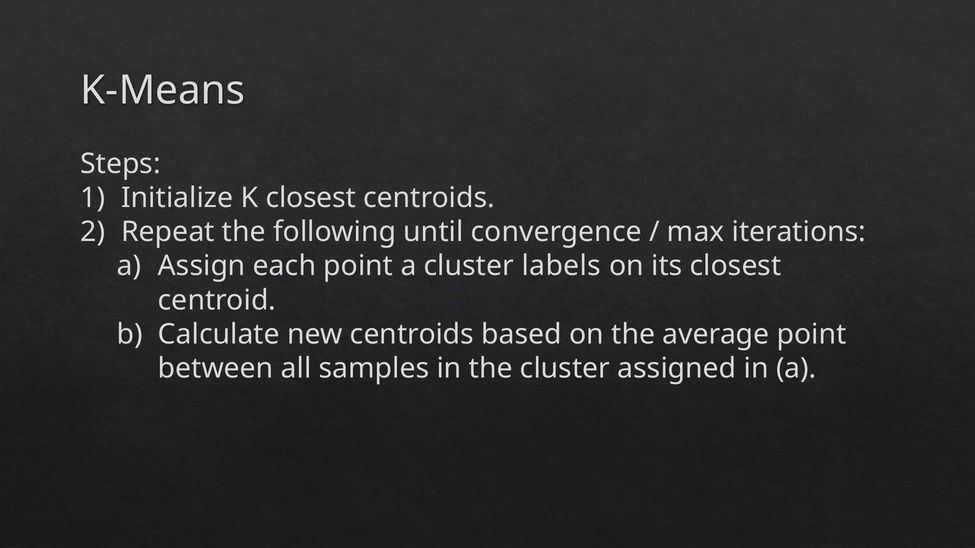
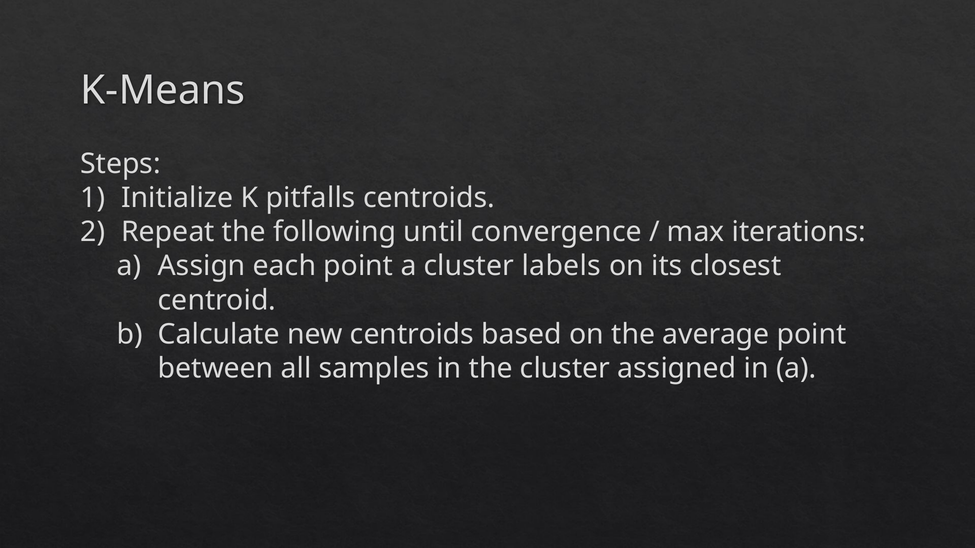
K closest: closest -> pitfalls (311, 198)
